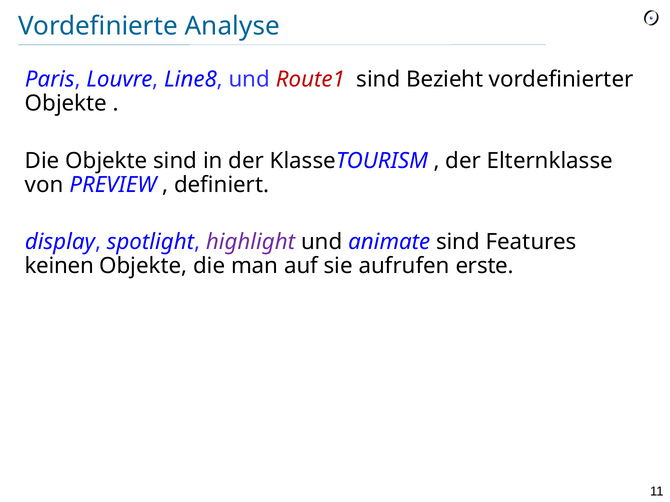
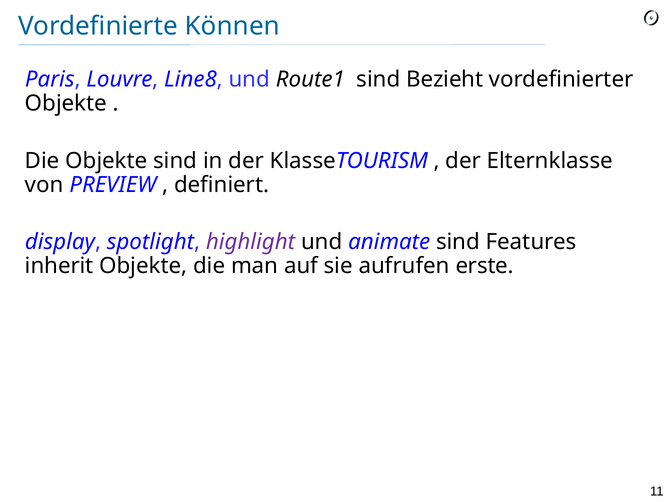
Analyse: Analyse -> Können (232, 26)
Route1 colour: red -> black (310, 80)
keinen: keinen -> inherit (59, 266)
